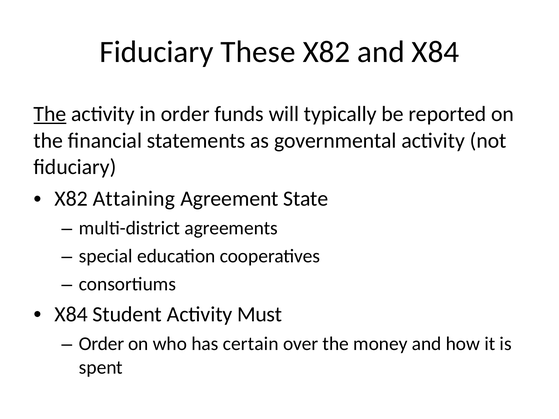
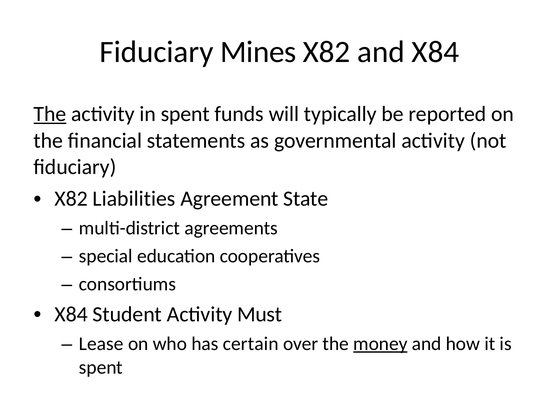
These: These -> Mines (258, 52)
in order: order -> spent (185, 114)
Attaining: Attaining -> Liabilities (134, 199)
Order: Order -> Lease (101, 344)
money underline: none -> present (380, 344)
